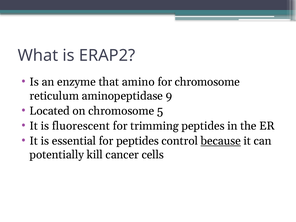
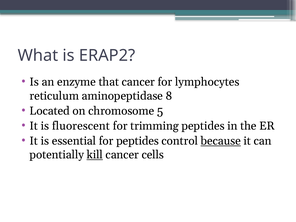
that amino: amino -> cancer (138, 82)
for chromosome: chromosome -> lymphocytes (207, 82)
9: 9 -> 8 (169, 96)
kill underline: none -> present (95, 155)
